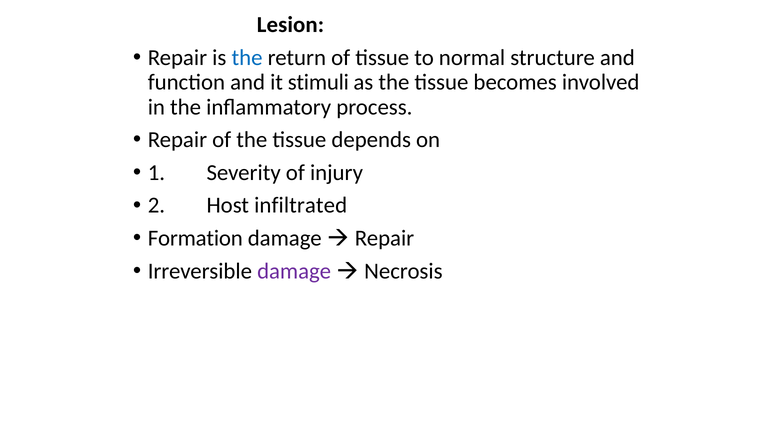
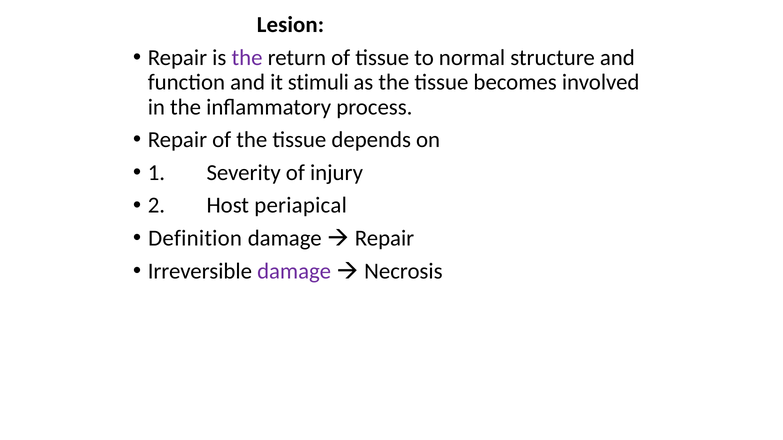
the colour: blue -> purple (247, 58)
infiltrated: infiltrated -> periapical (301, 206)
Formation: Formation -> Definition (195, 238)
